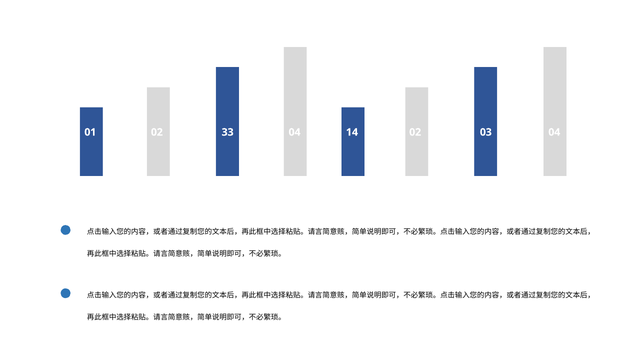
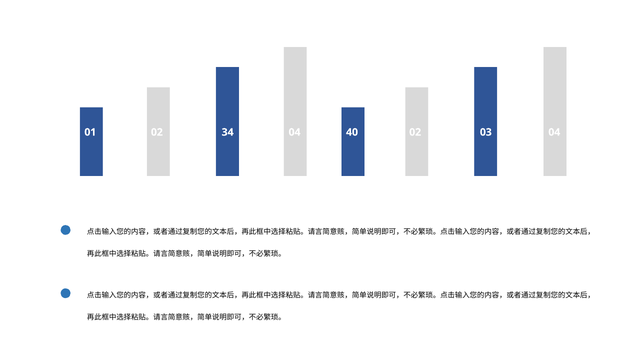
33: 33 -> 34 (228, 132)
14: 14 -> 40 (352, 132)
